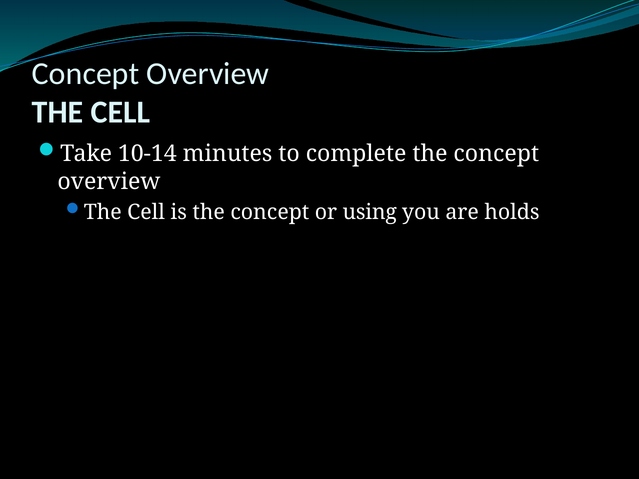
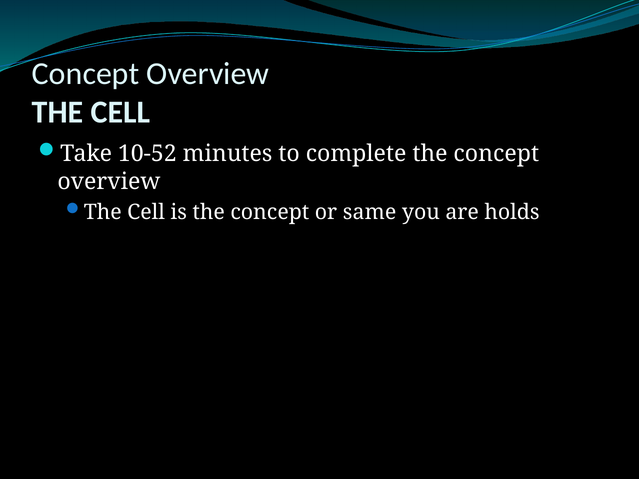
10-14: 10-14 -> 10-52 (147, 154)
using: using -> same (370, 212)
